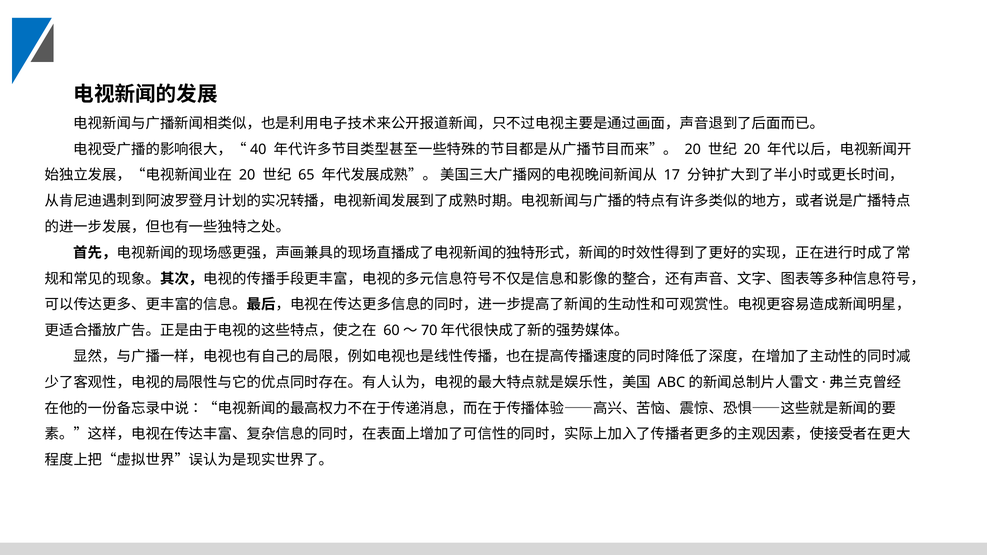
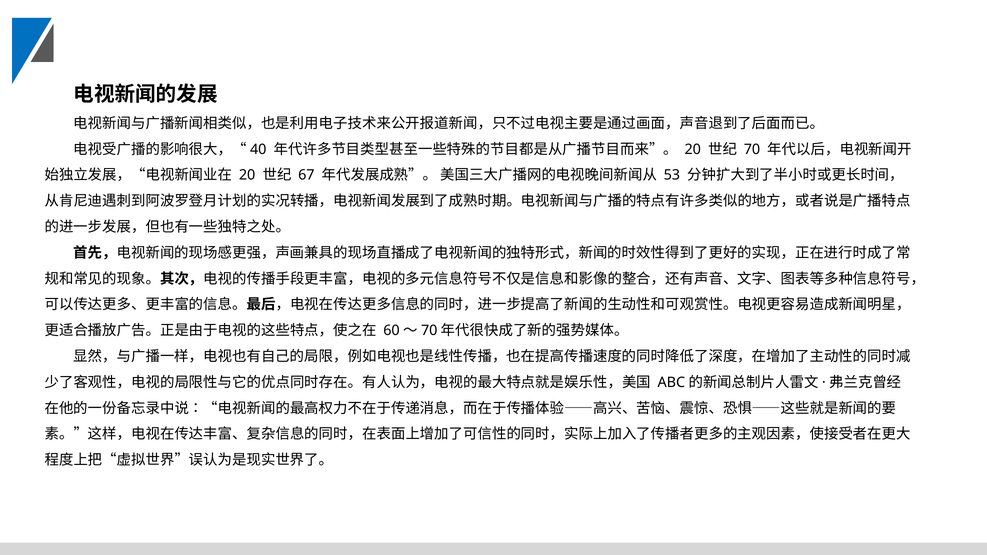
20: 20 -> 70 (752, 149)
65: 65 -> 67 (306, 175)
17: 17 -> 53 (672, 175)
